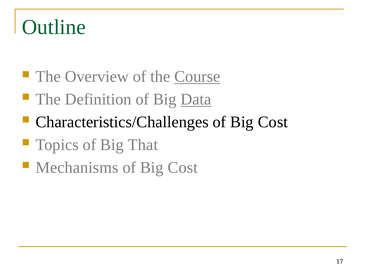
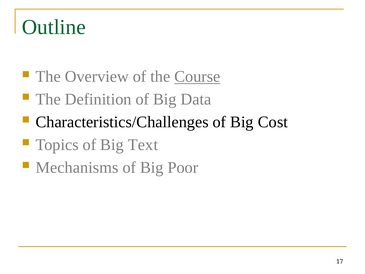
Data underline: present -> none (196, 99)
That: That -> Text (143, 145)
Cost: Cost -> Poor (183, 167)
